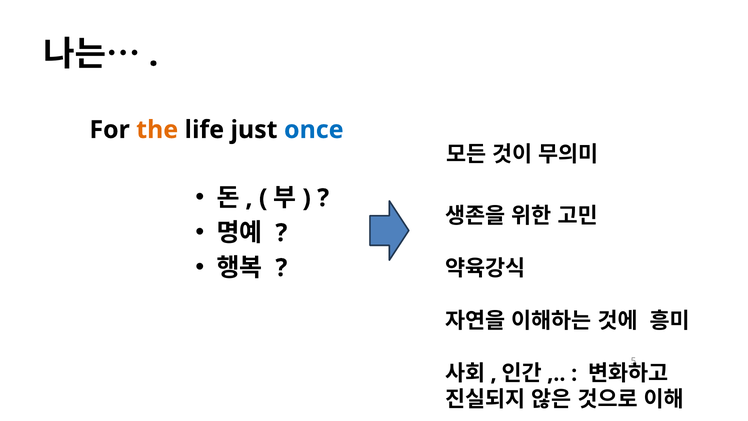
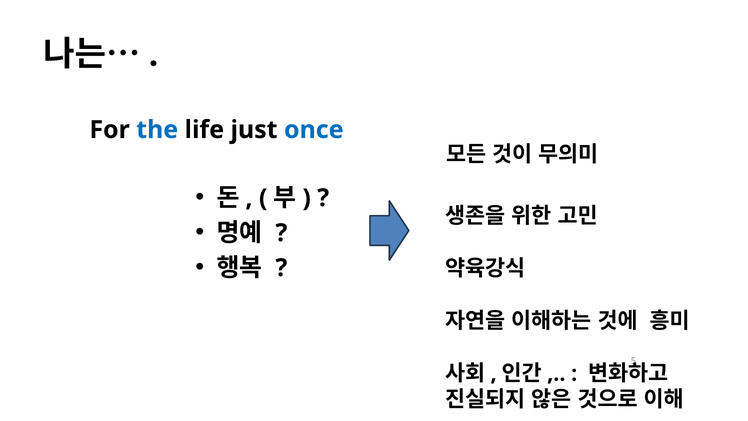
the colour: orange -> blue (157, 130)
